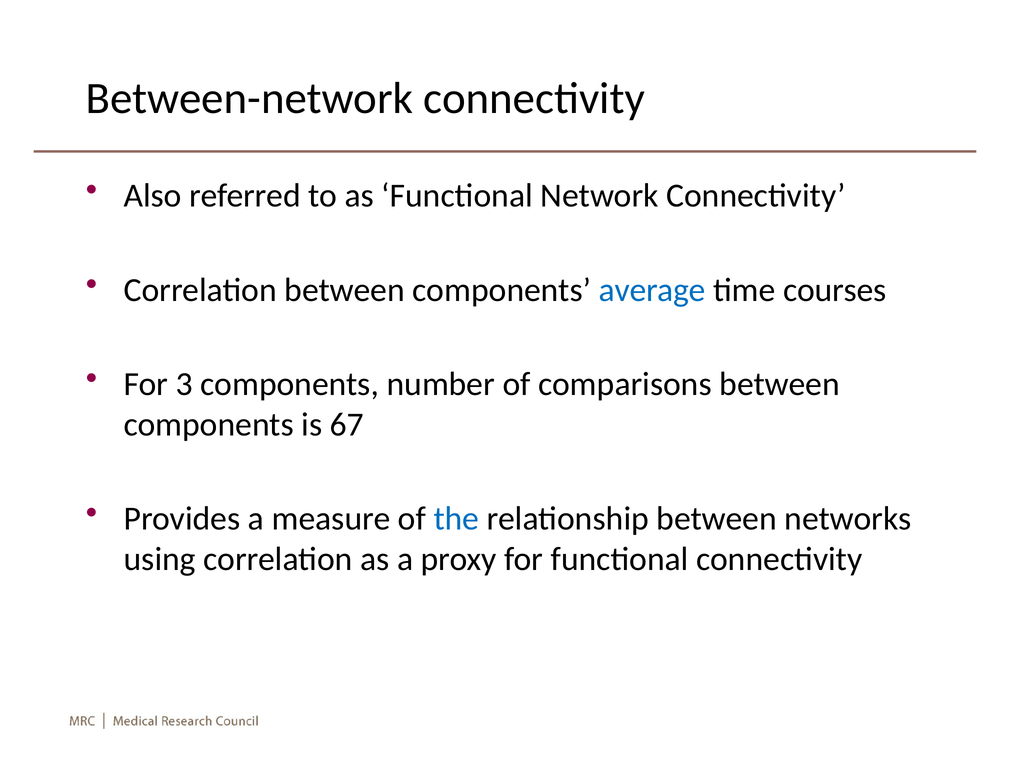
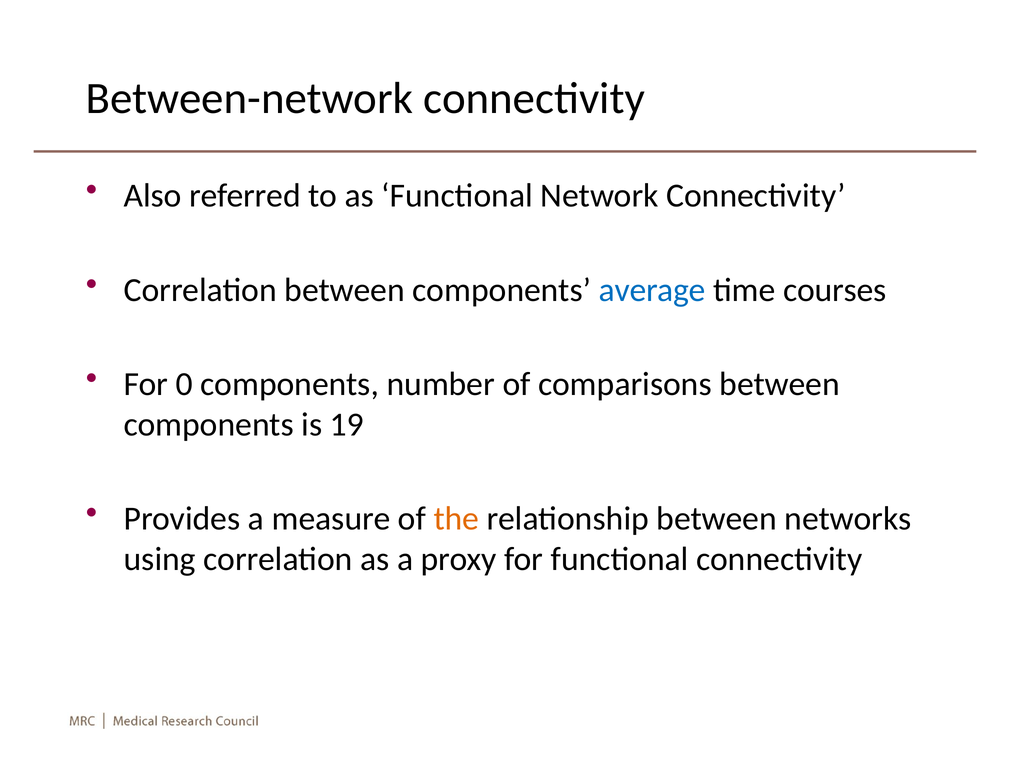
3: 3 -> 0 (184, 384)
67: 67 -> 19 (347, 425)
the colour: blue -> orange (456, 519)
